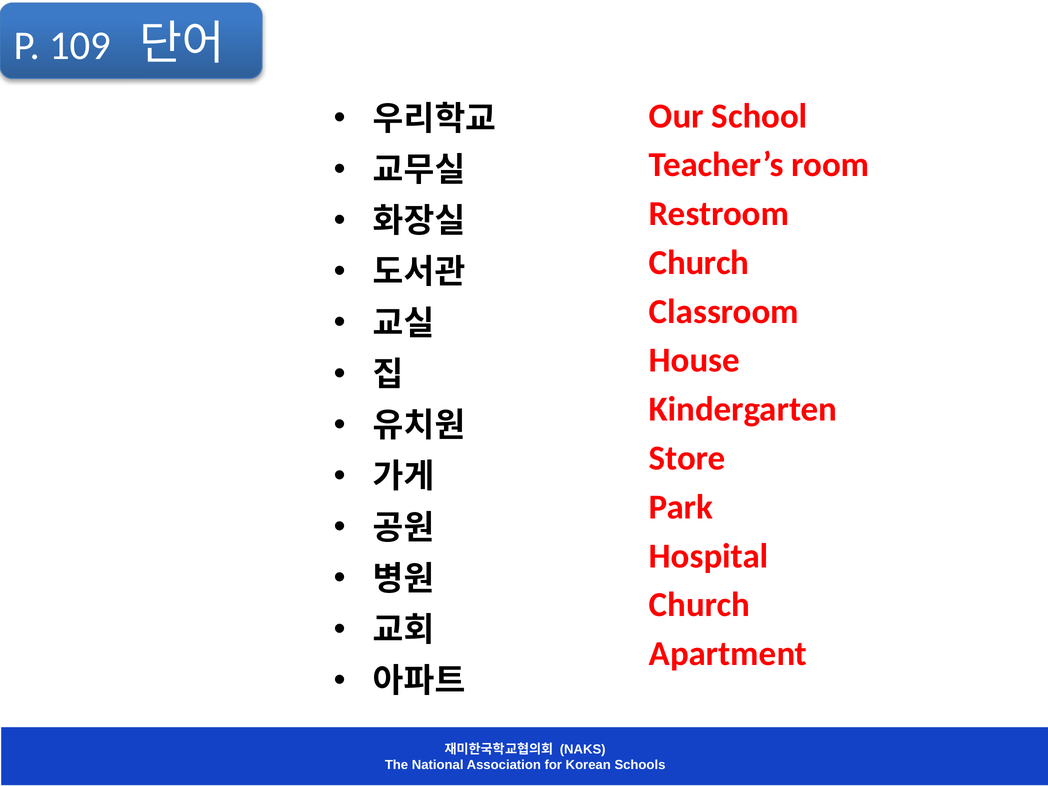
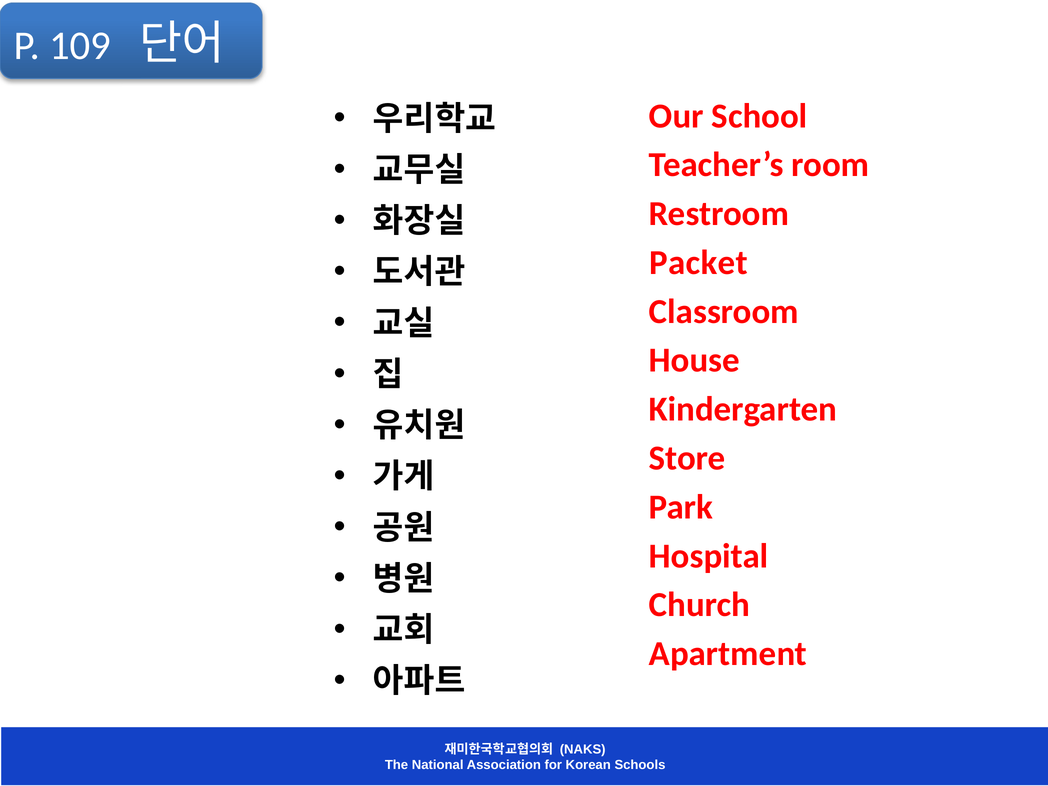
Church: Church -> Packet (699, 263)
